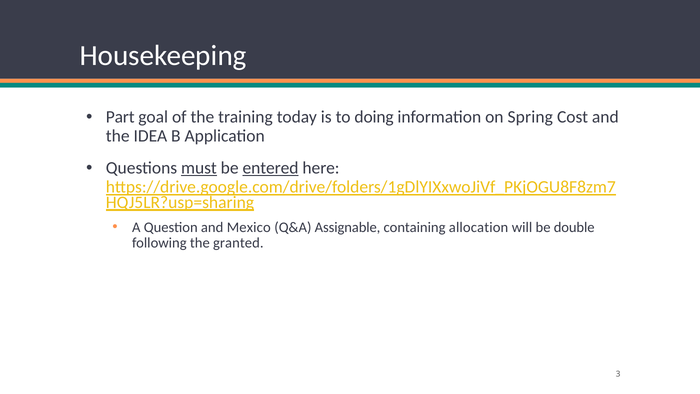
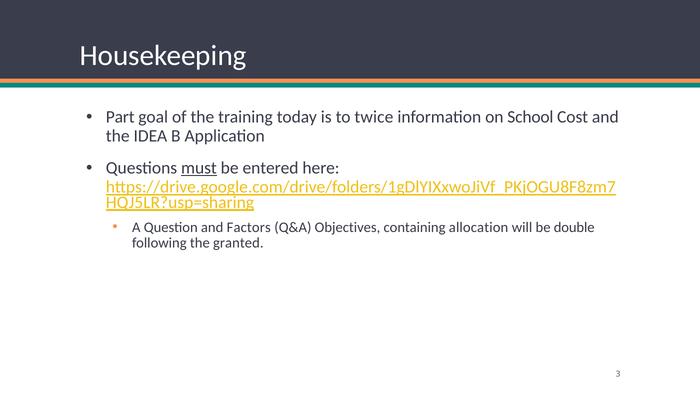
doing: doing -> twice (374, 117)
Spring: Spring -> School (530, 117)
entered underline: present -> none (271, 168)
Mexico: Mexico -> Factors (249, 227)
Assignable: Assignable -> Objectives (348, 227)
